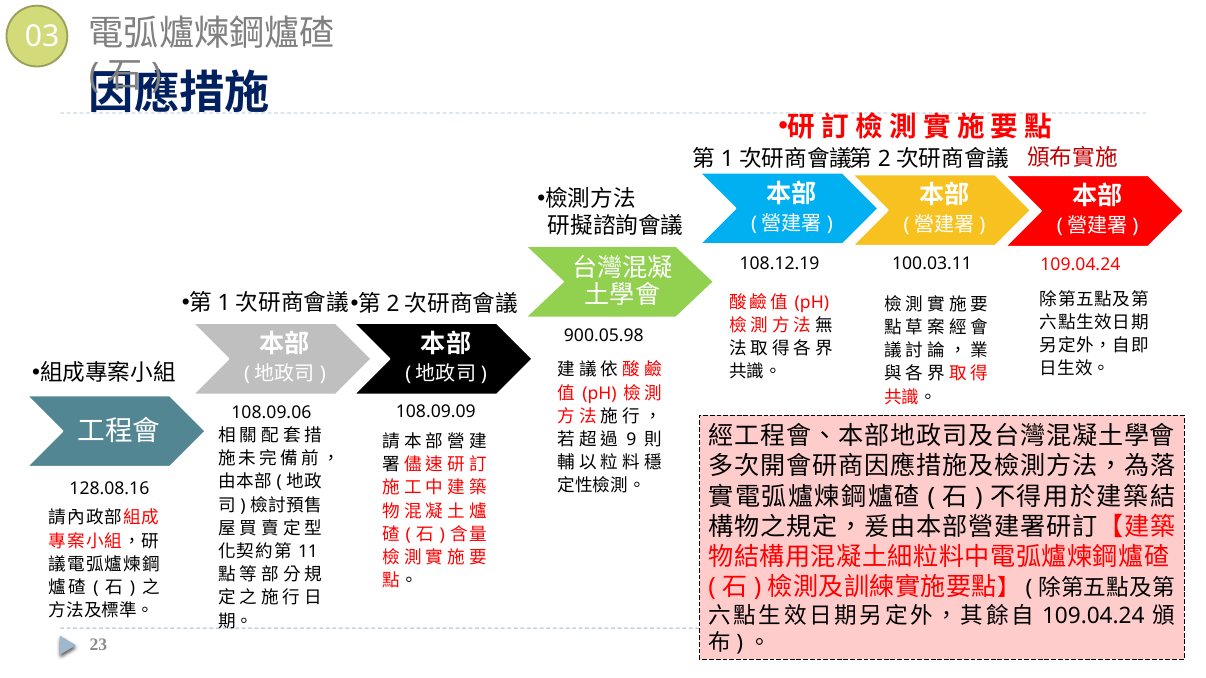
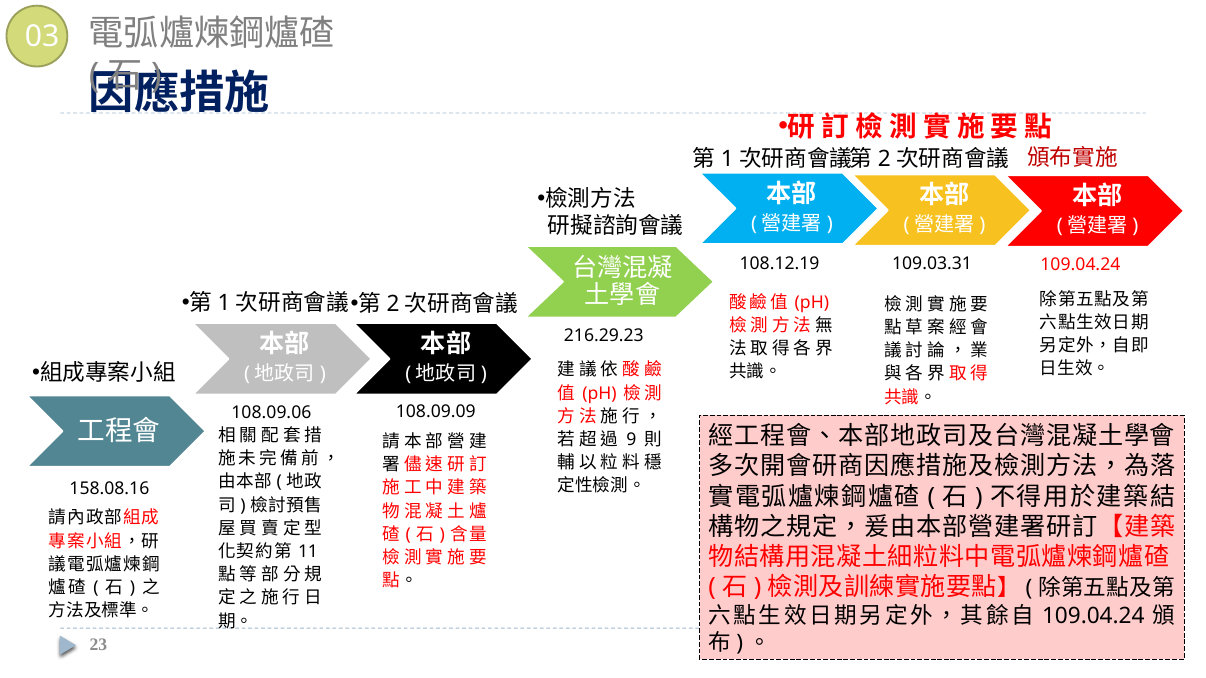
100.03.11: 100.03.11 -> 109.03.31 (932, 264)
900.05.98: 900.05.98 -> 216.29.23 (604, 336)
128.08.16: 128.08.16 -> 158.08.16 (109, 489)
